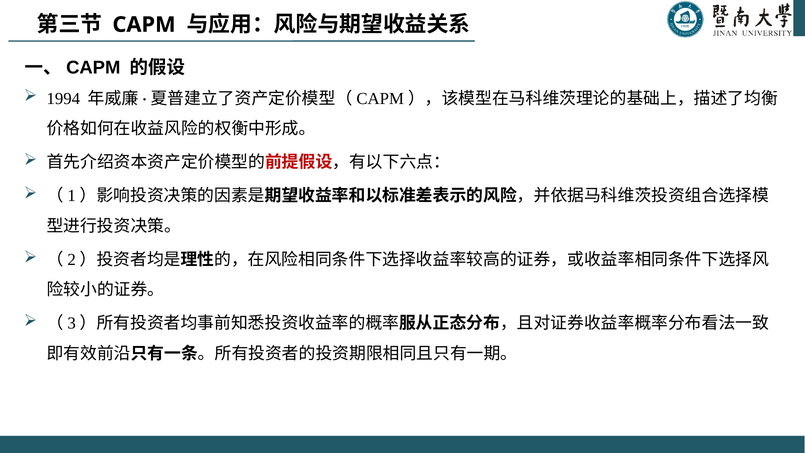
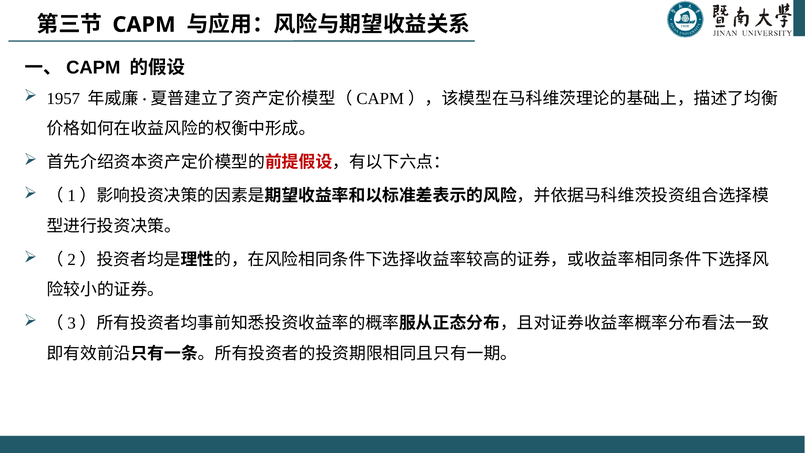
1994: 1994 -> 1957 (63, 99)
